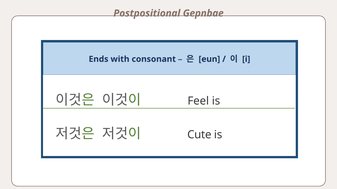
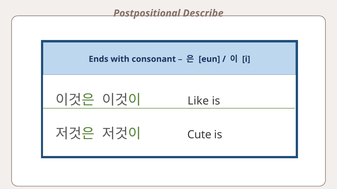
Gepnbae: Gepnbae -> Describe (203, 13)
Feel: Feel -> Like (198, 101)
